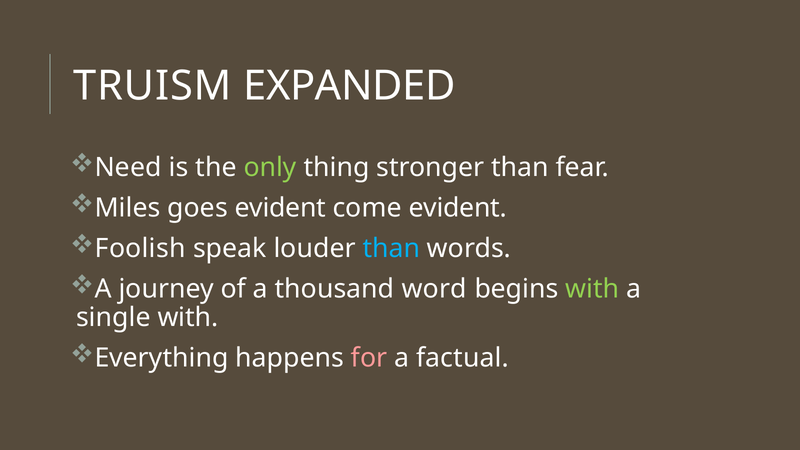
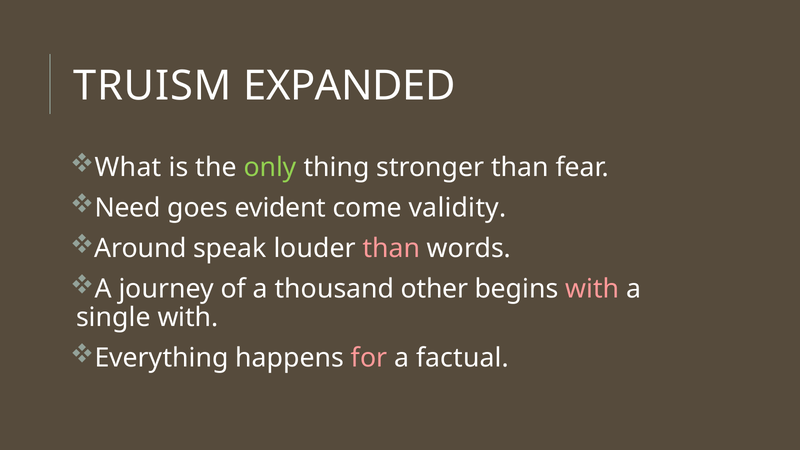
Need: Need -> What (128, 167)
Miles: Miles -> Need (128, 208)
come evident: evident -> validity (457, 208)
Foolish: Foolish -> Around (141, 248)
than colour: light blue -> pink (391, 248)
word: word -> other (434, 289)
with colour: light green -> pink (592, 289)
